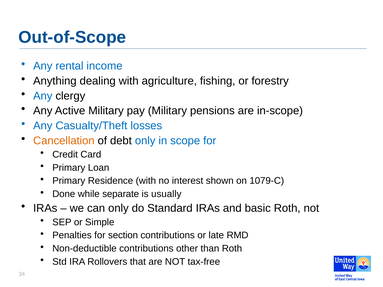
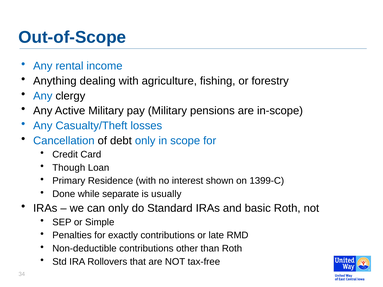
Cancellation colour: orange -> blue (64, 141)
Primary: Primary -> Though (69, 168)
1079-C: 1079-C -> 1399-C (267, 181)
section: section -> exactly (123, 236)
